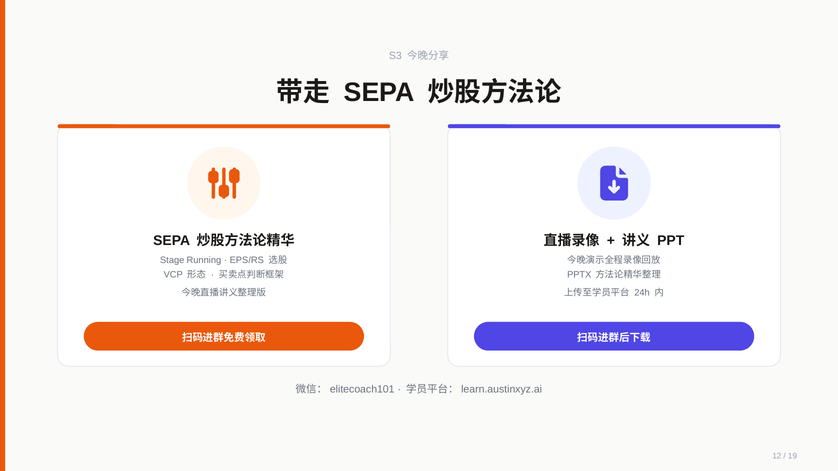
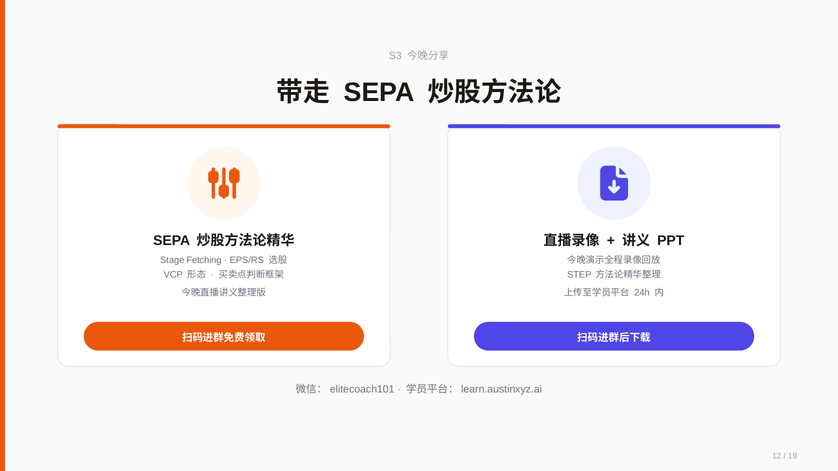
Running: Running -> Fetching (204, 260)
PPTX: PPTX -> STEP (579, 275)
